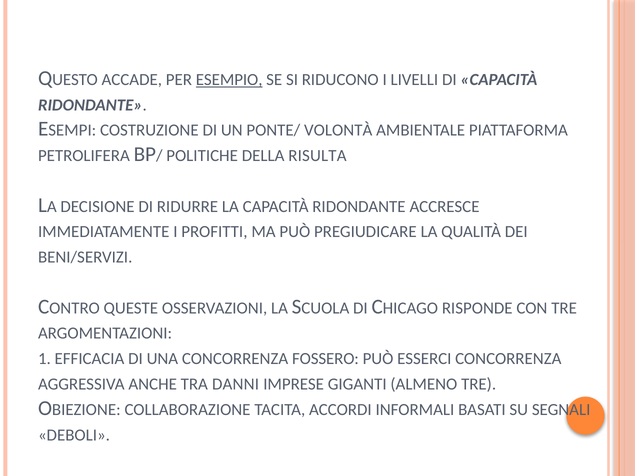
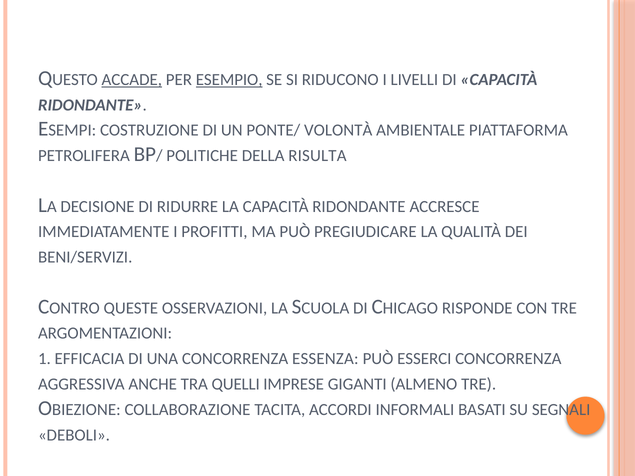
ACCADE underline: none -> present (132, 80)
FOSSERO: FOSSERO -> ESSENZA (325, 359)
DANNI: DANNI -> QUELLI (236, 384)
